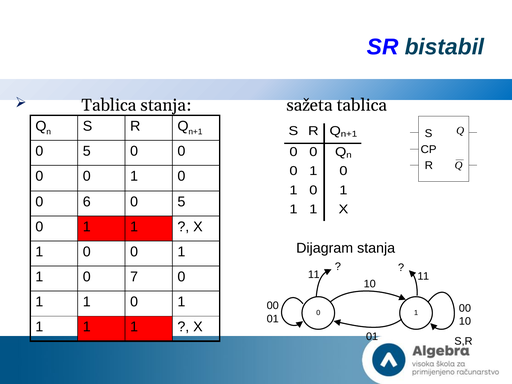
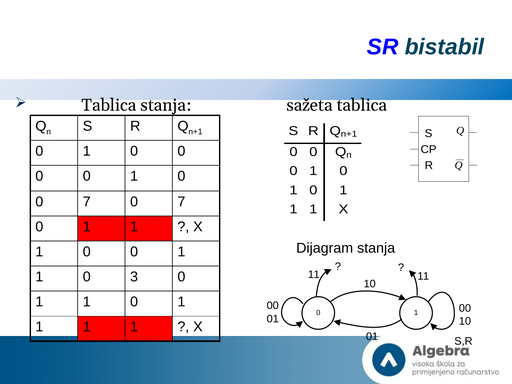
5: 5 -> 1 (87, 151)
6: 6 -> 7 (87, 202)
5: 5 -> 7 (181, 202)
7: 7 -> 3 (134, 277)
